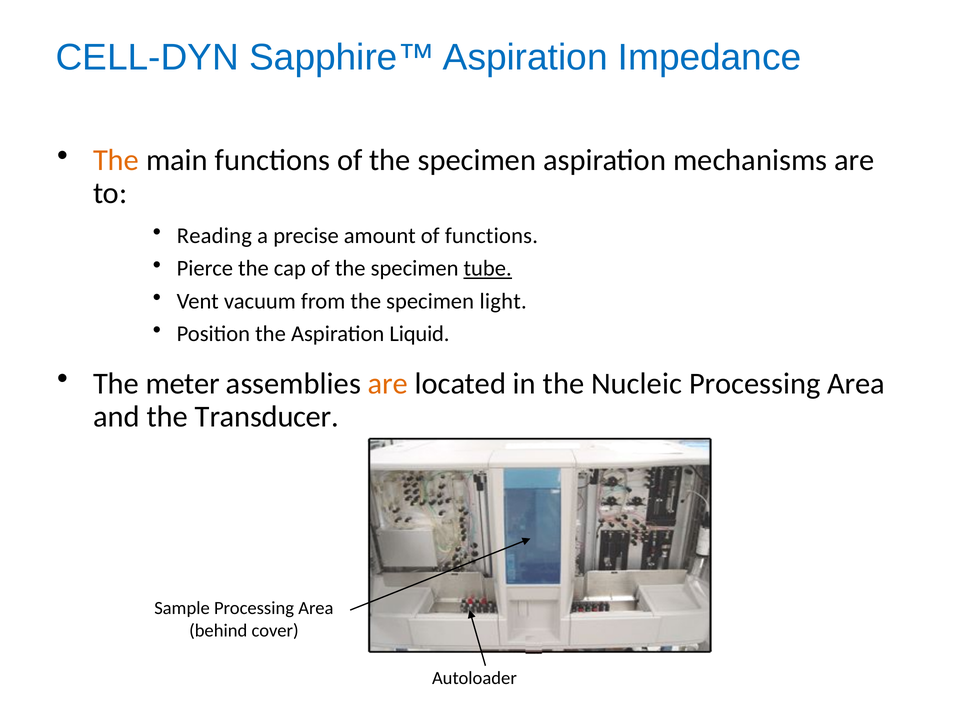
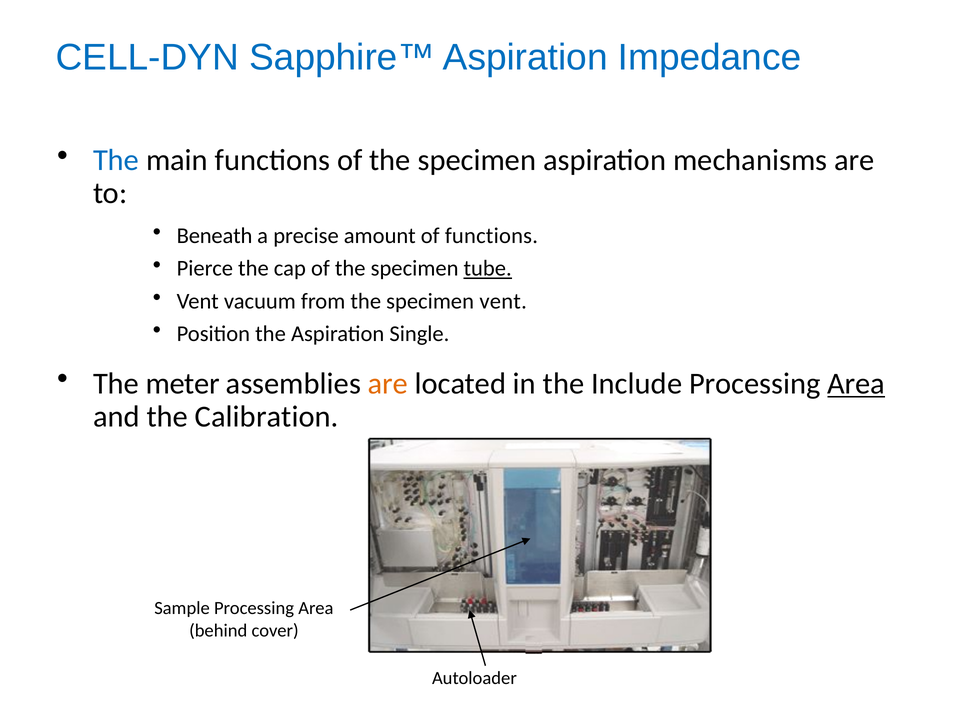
The colour: orange -> blue (116, 160)
Reading: Reading -> Beneath (215, 236)
specimen light: light -> vent (503, 301)
Liquid: Liquid -> Single (419, 334)
Nucleic: Nucleic -> Include (637, 384)
Area underline: none -> present (856, 384)
Transducer: Transducer -> Calibration (267, 417)
